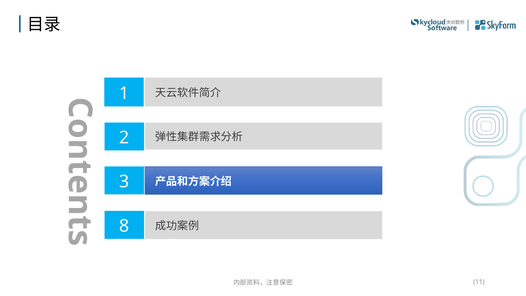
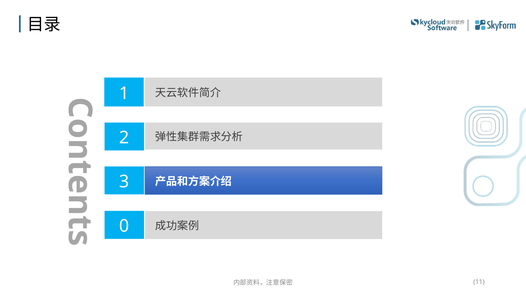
8: 8 -> 0 (124, 226)
